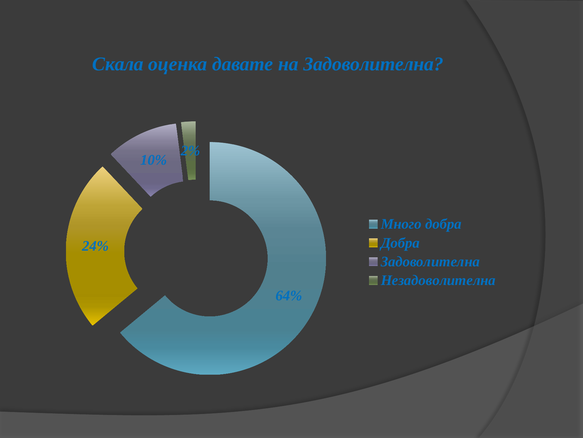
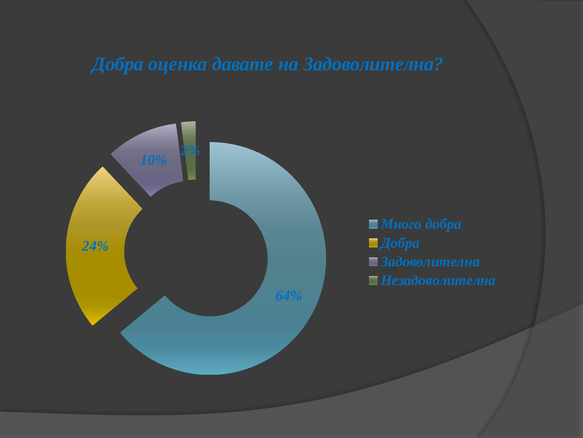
Скала: Скала -> Добра (118, 64)
